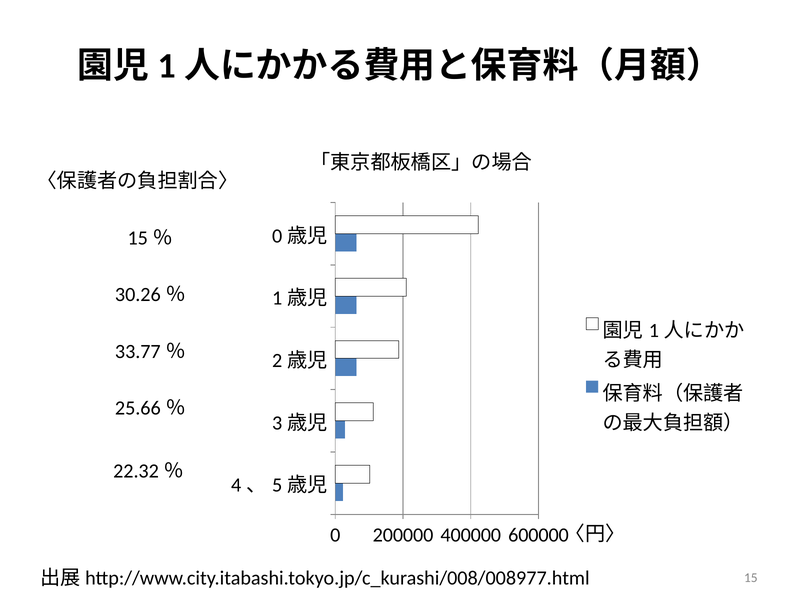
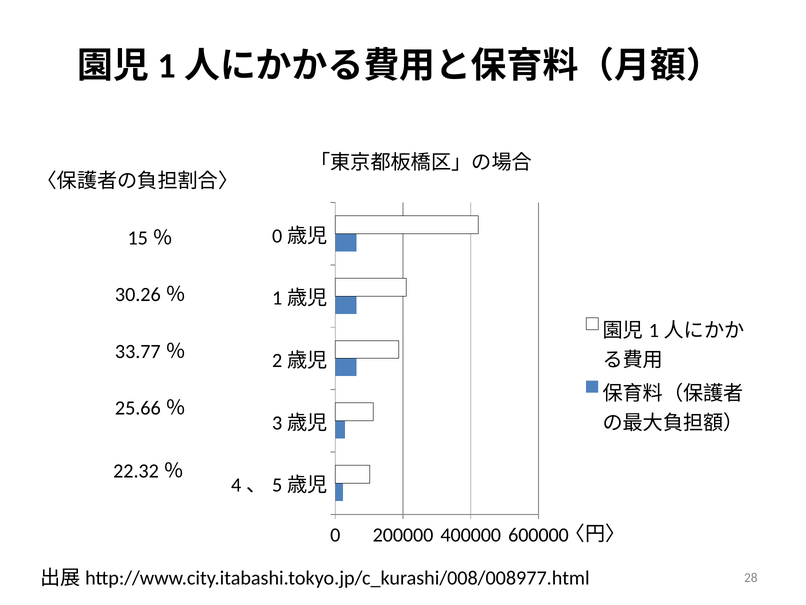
15: 15 -> 28 (751, 577)
